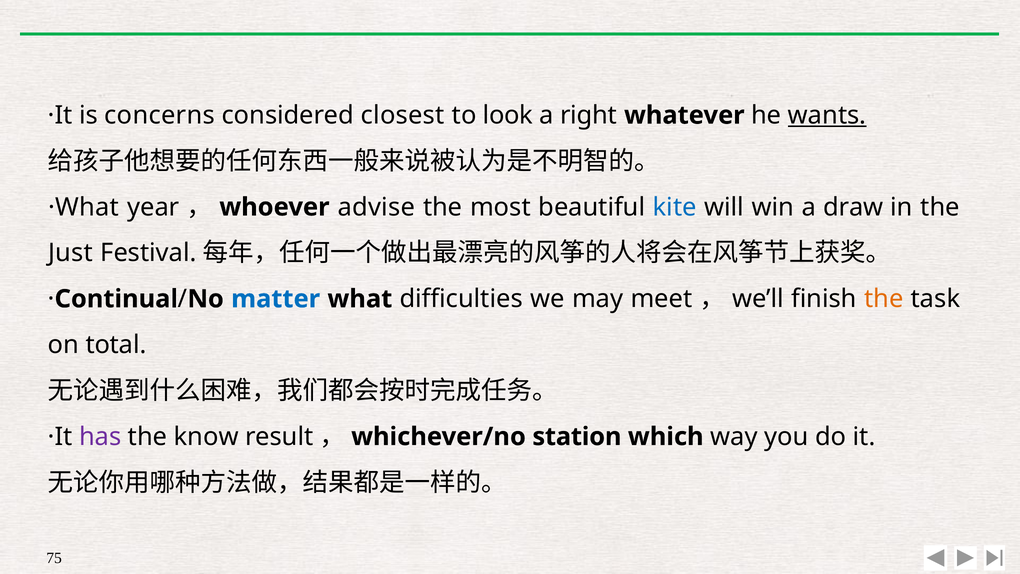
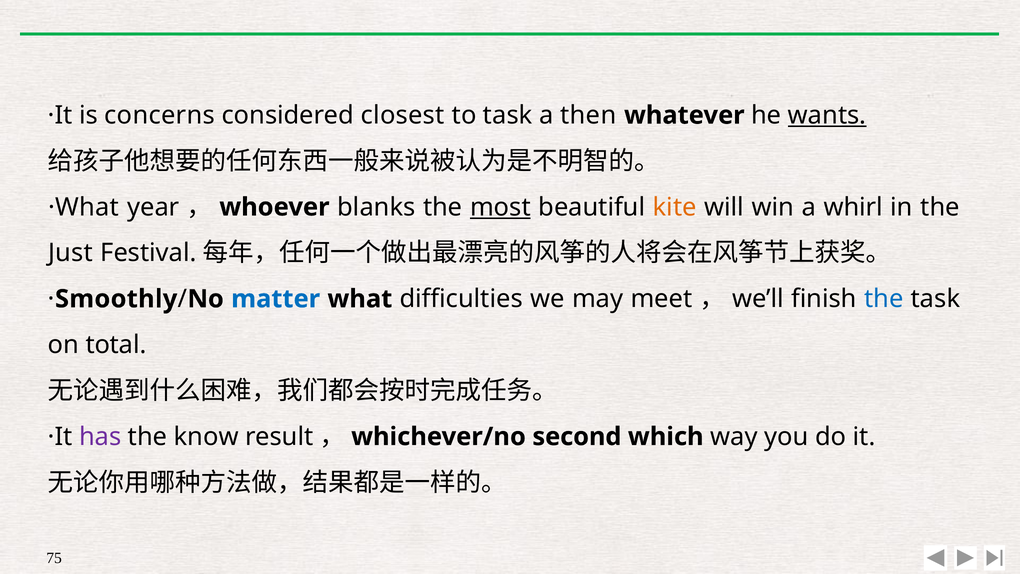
to look: look -> task (508, 115)
right: right -> then (588, 115)
advise: advise -> blanks (376, 207)
most underline: none -> present (500, 207)
kite colour: blue -> orange (675, 207)
draw: draw -> whirl (853, 207)
Continual: Continual -> Smoothly (116, 299)
the colour: orange -> blue (884, 299)
station: station -> second (577, 437)
